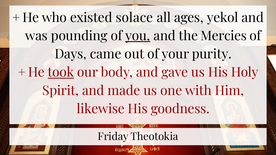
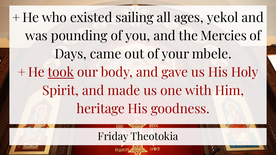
solace: solace -> sailing (135, 18)
you underline: present -> none (138, 36)
purity: purity -> mbele (212, 54)
likewise: likewise -> heritage (101, 109)
